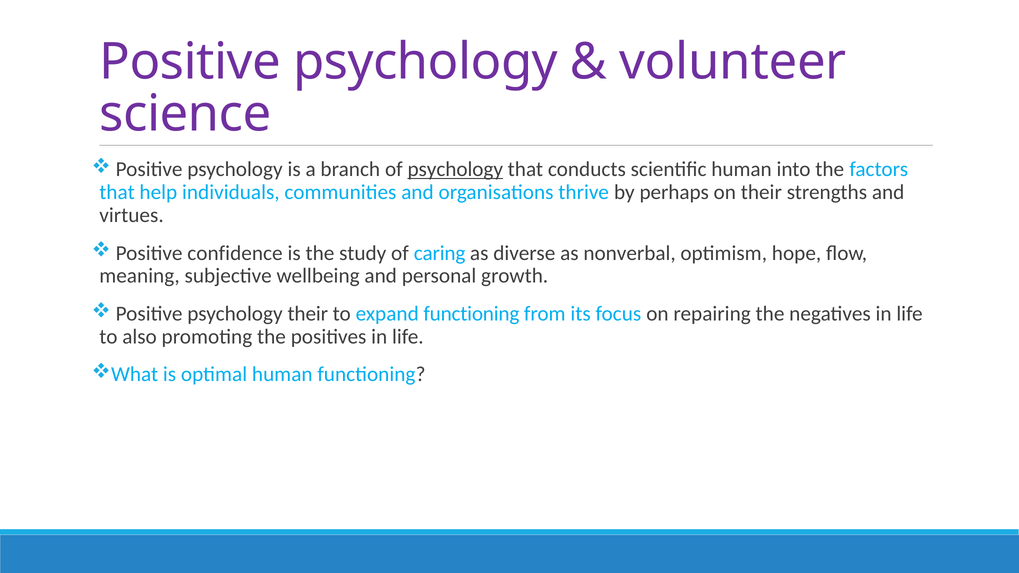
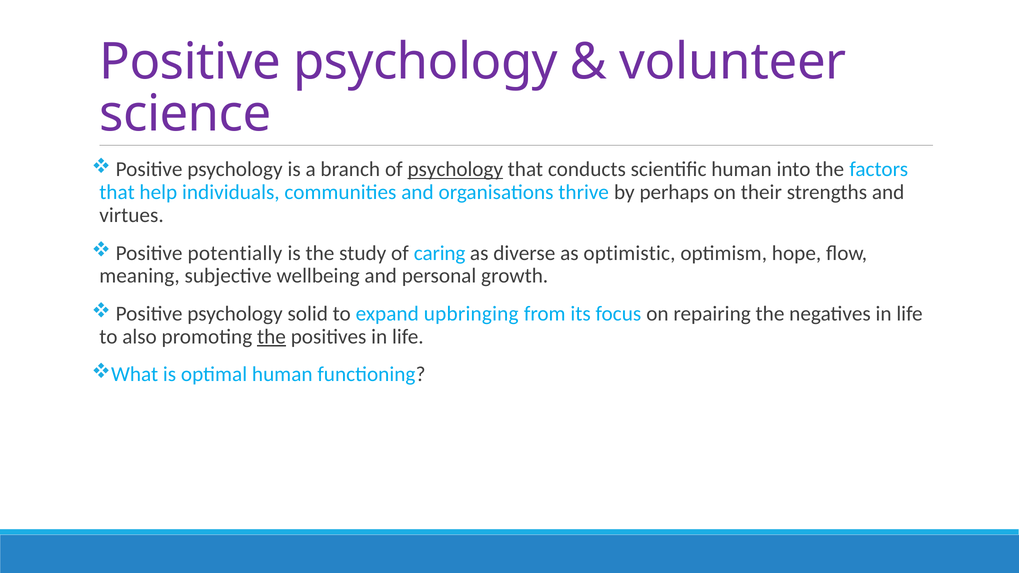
confidence: confidence -> potentially (235, 253)
nonverbal: nonverbal -> optimistic (629, 253)
psychology their: their -> solid (308, 314)
expand functioning: functioning -> upbringing (471, 314)
the underline: none -> present (271, 337)
